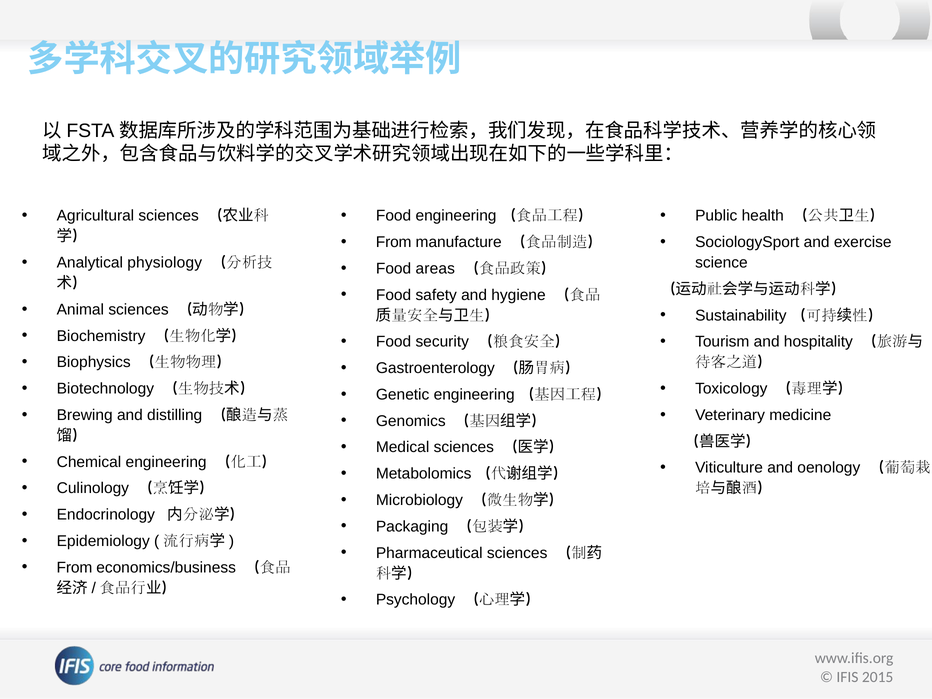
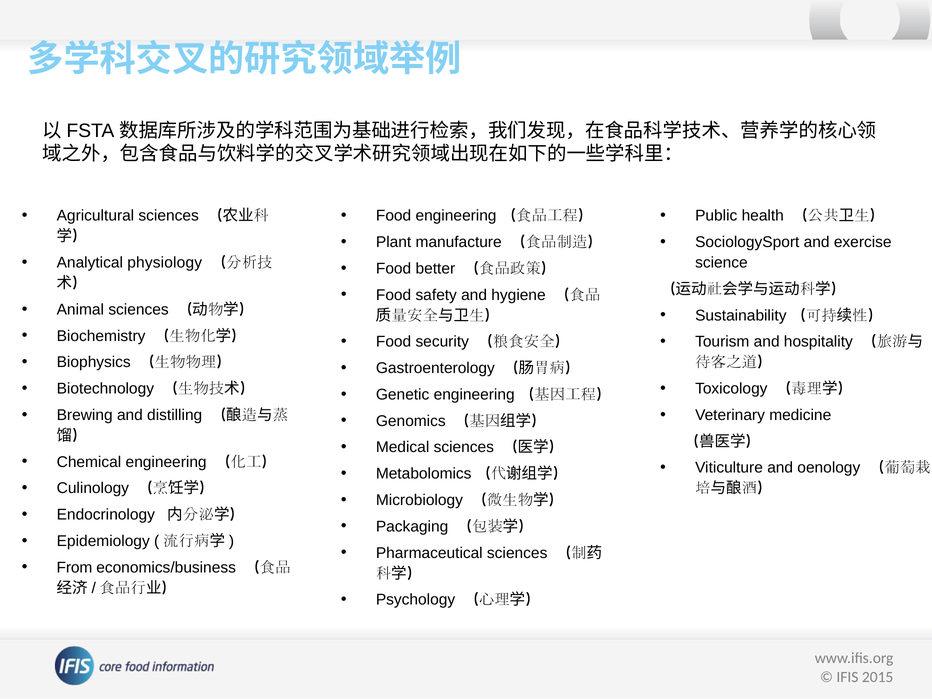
From: From -> Plant (394, 242)
areas: areas -> better (435, 269)
